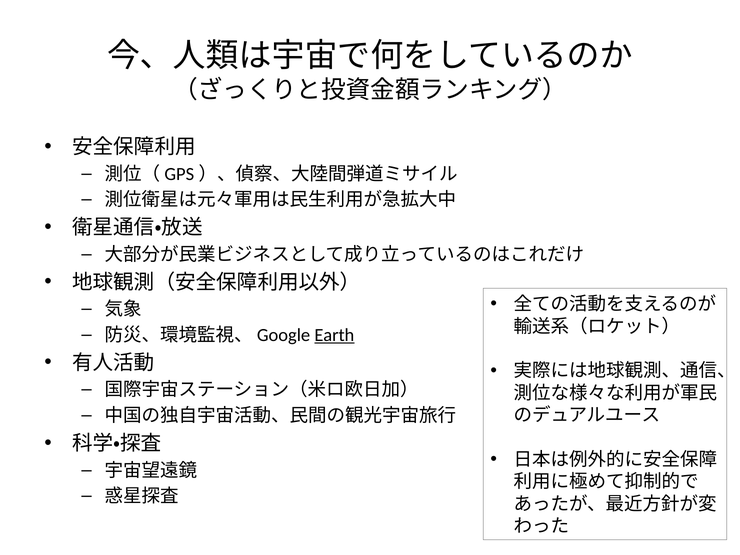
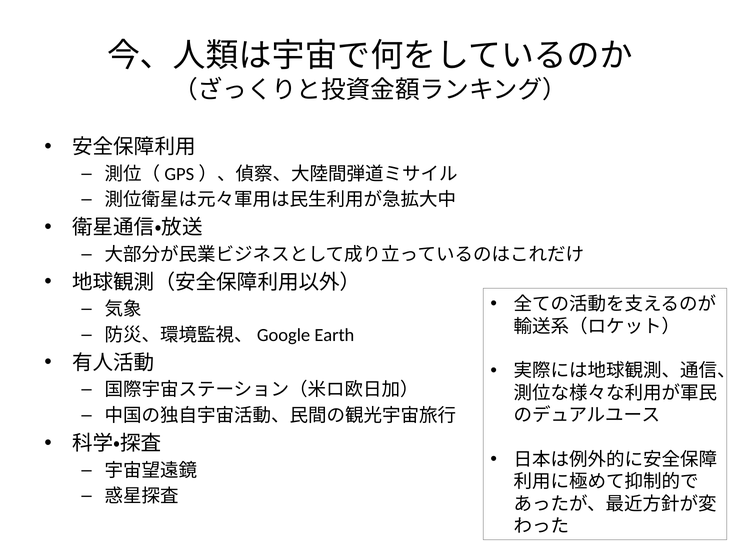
Earth underline: present -> none (334, 335)
